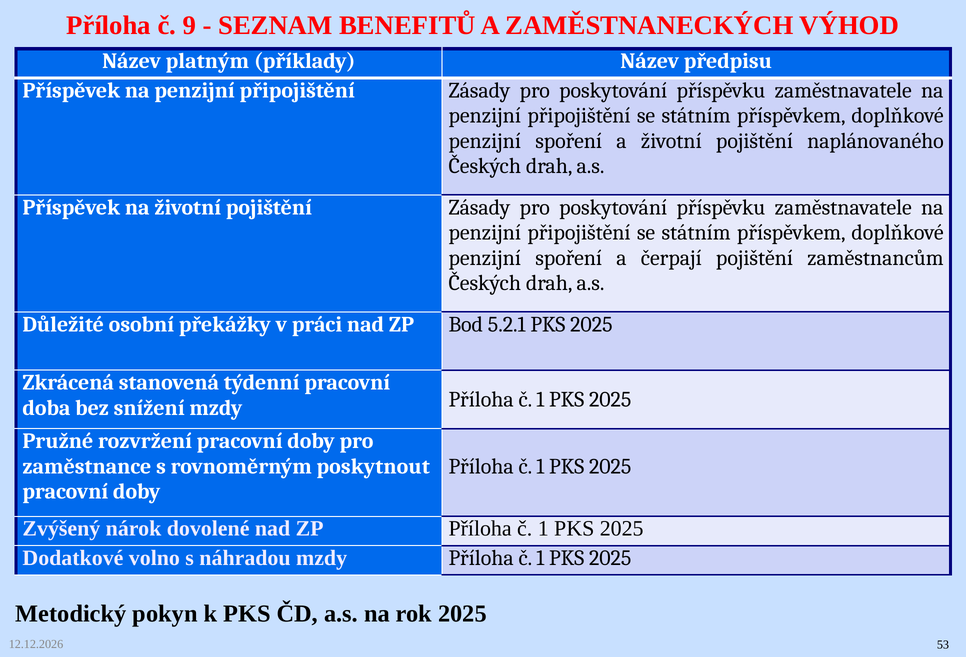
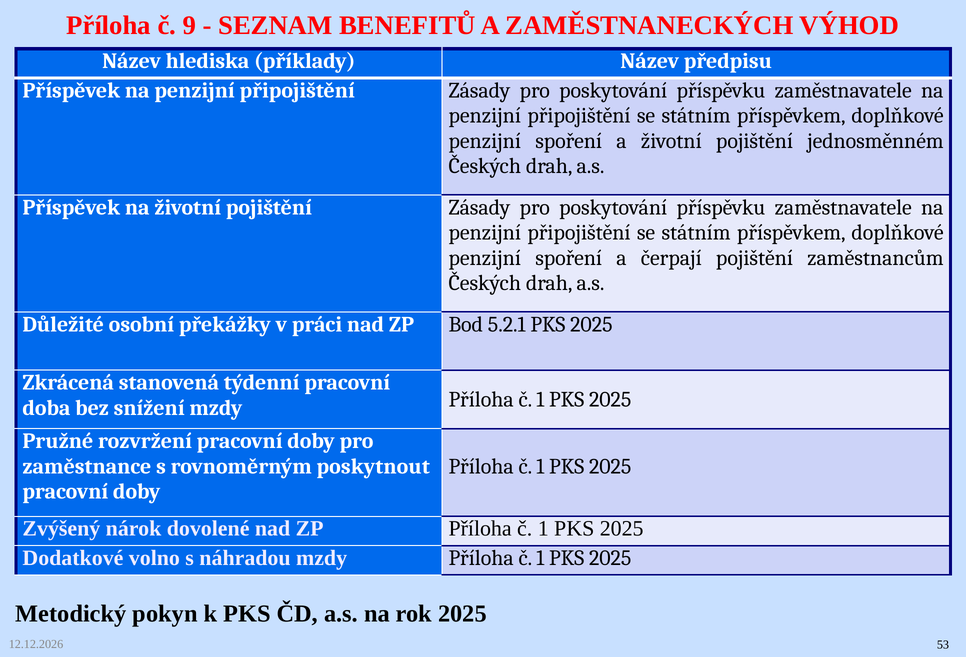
platným: platným -> hlediska (208, 61)
naplánovaného: naplánovaného -> jednosměnném (875, 141)
